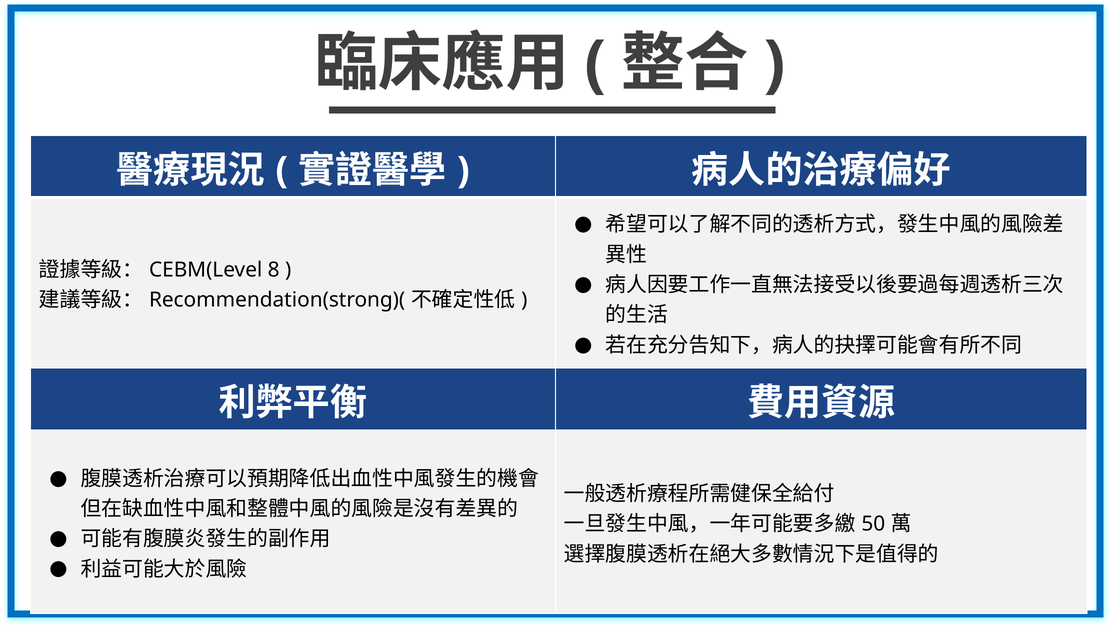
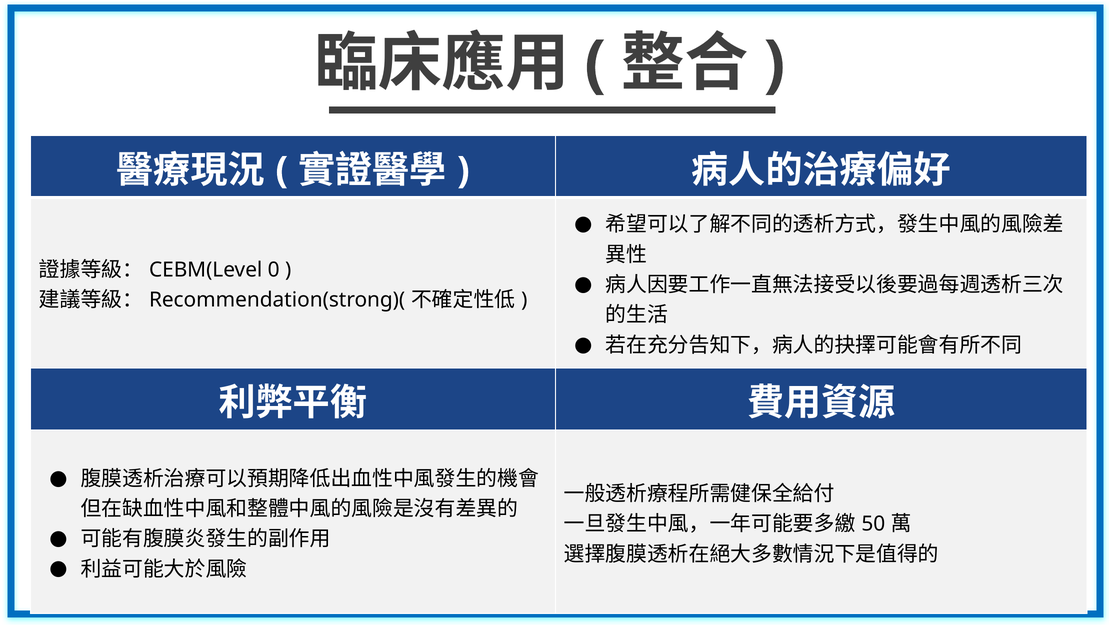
8: 8 -> 0 (274, 270)
